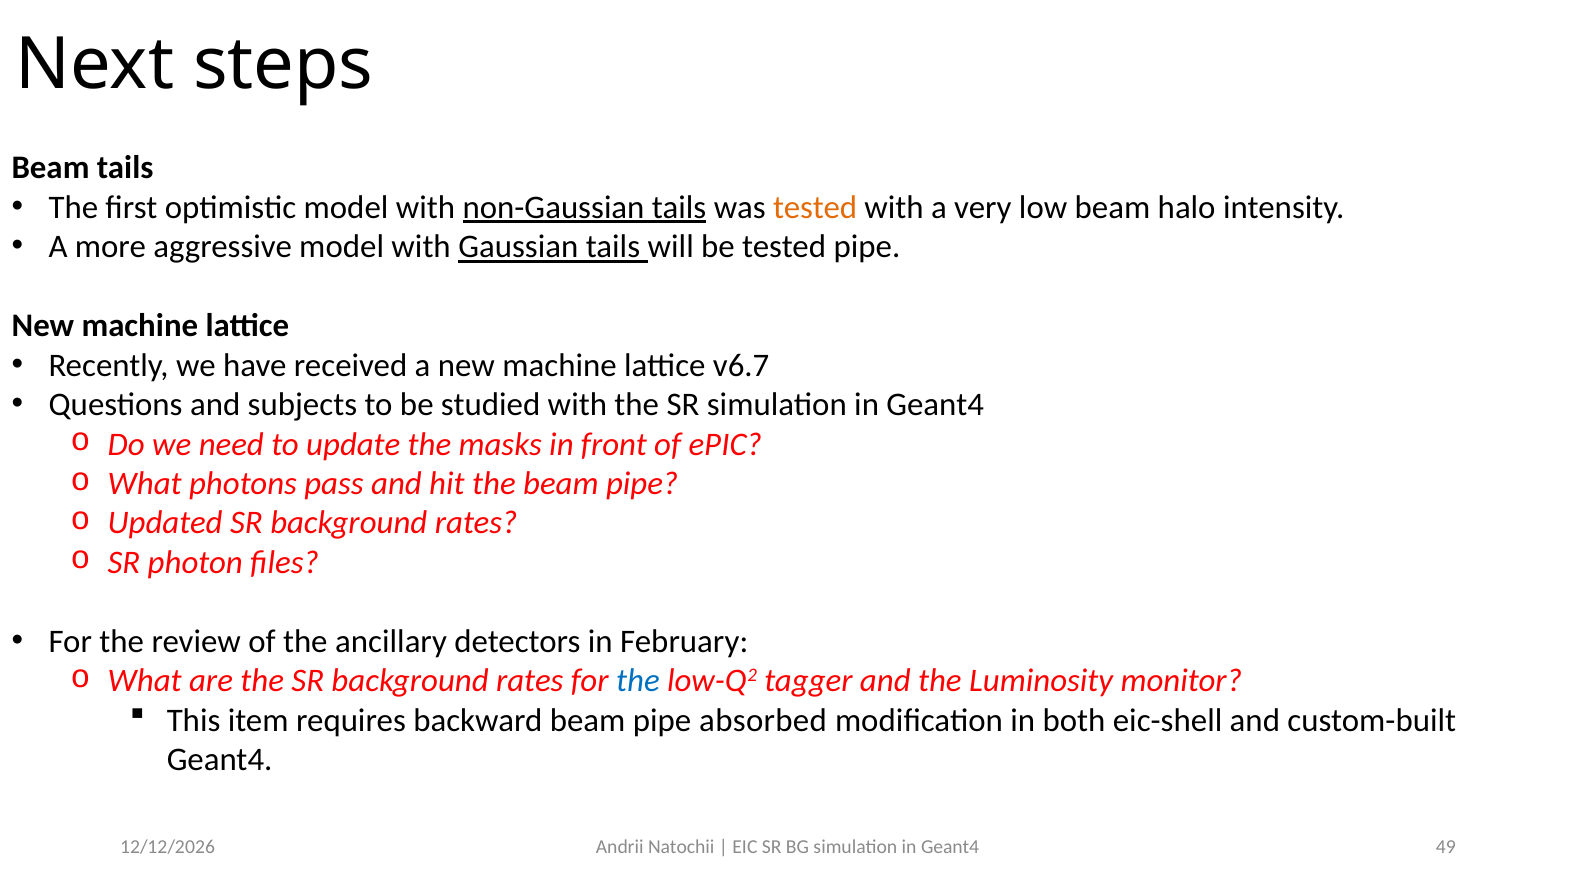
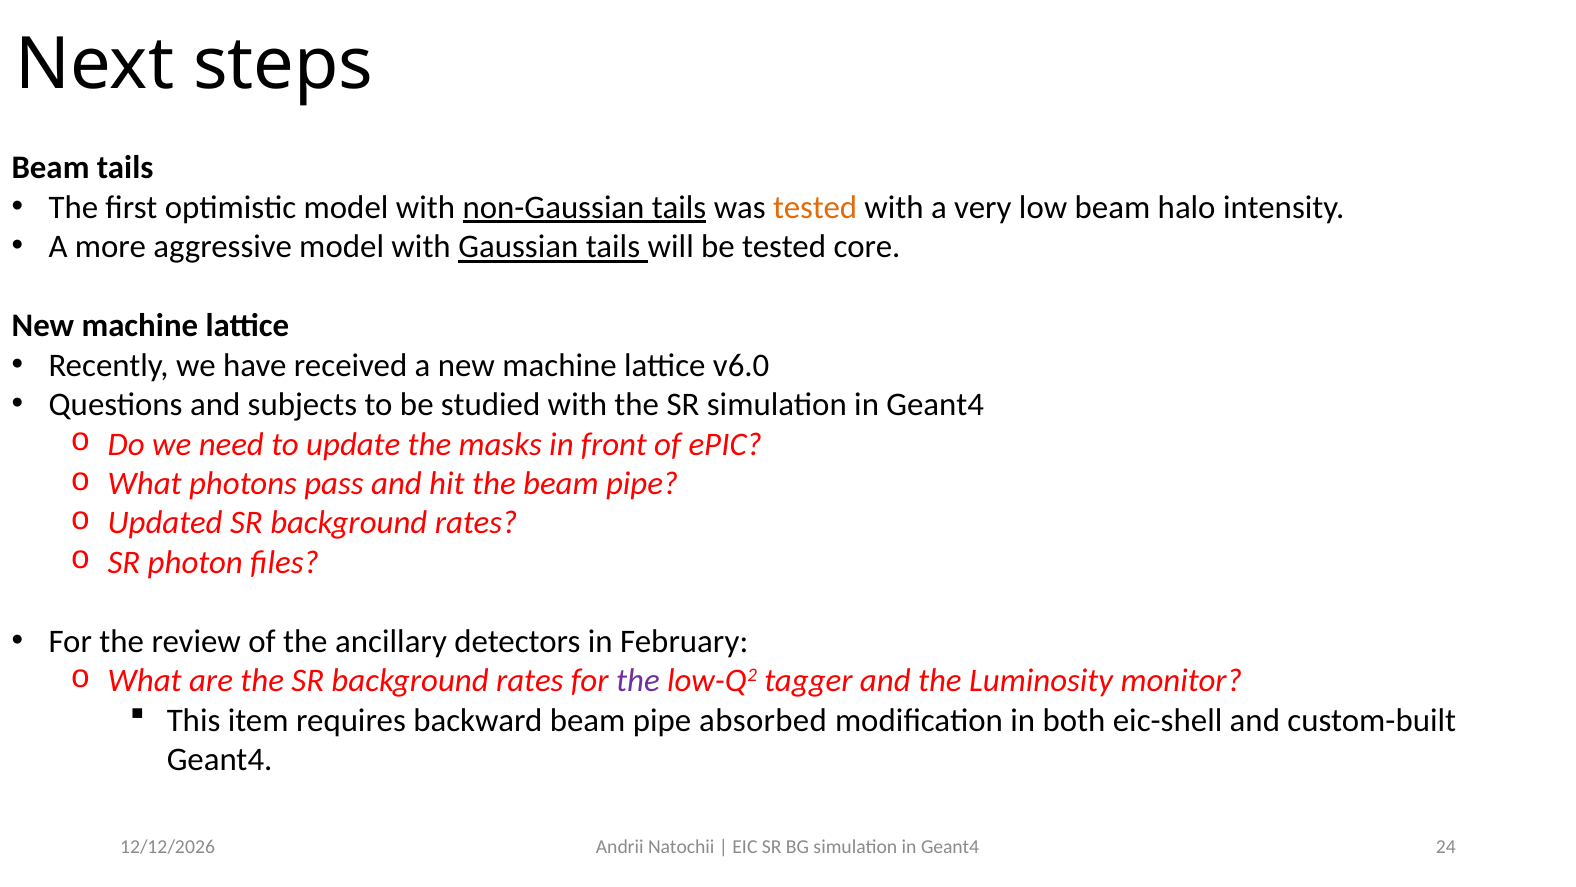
tested pipe: pipe -> core (867, 247)
v6.7: v6.7 -> v6.0 (741, 365)
the colour: blue -> purple (638, 680)
49: 49 -> 24 (1446, 846)
